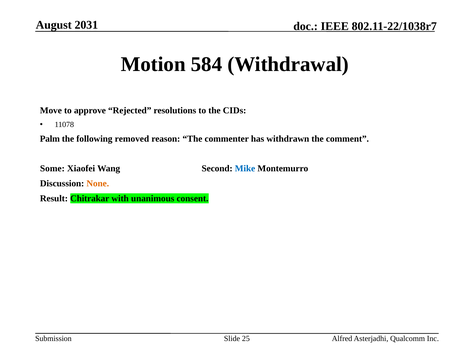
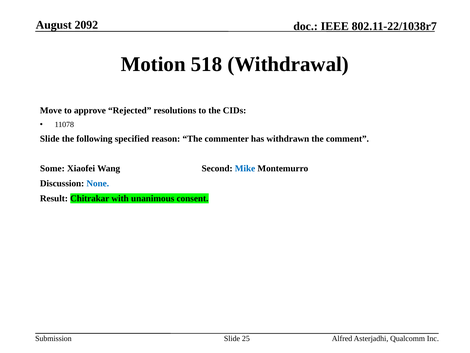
2031: 2031 -> 2092 (86, 25)
584: 584 -> 518 (207, 64)
Palm: Palm -> Slide (50, 139)
removed: removed -> specified (132, 139)
None colour: orange -> blue (98, 183)
